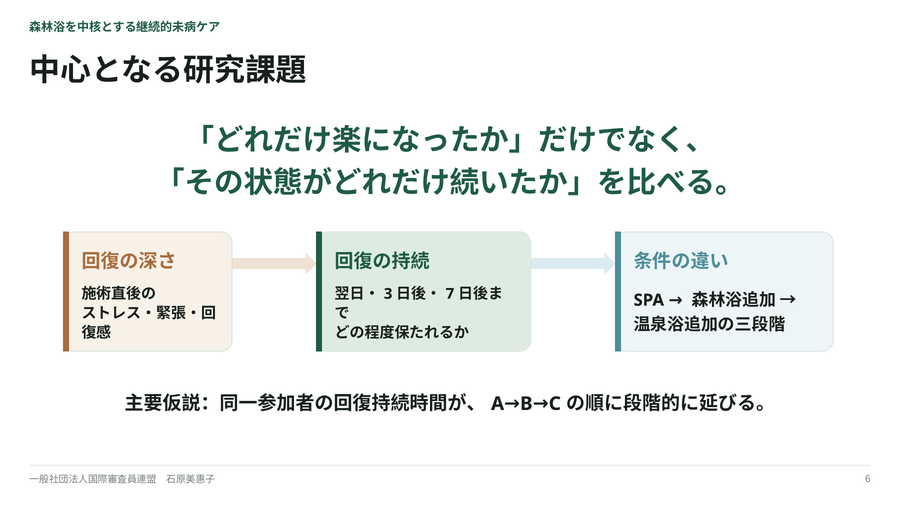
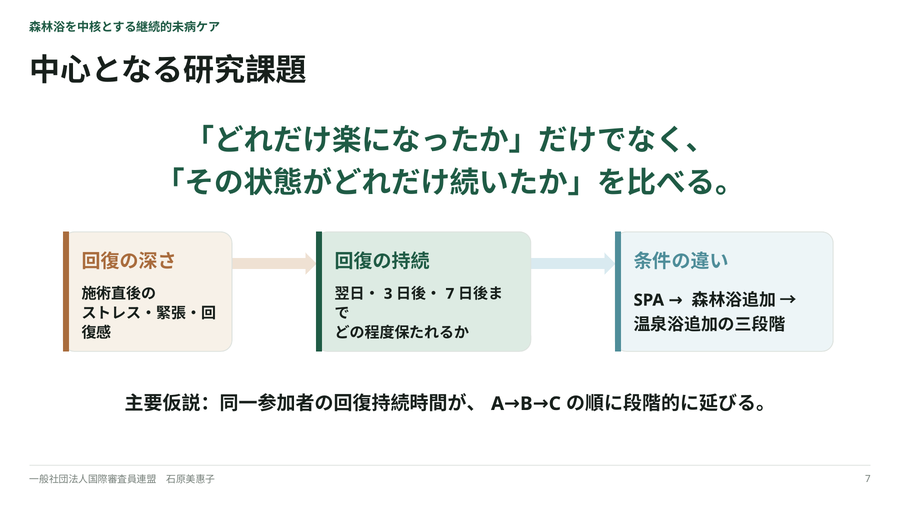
6: 6 -> 7 (868, 479)
